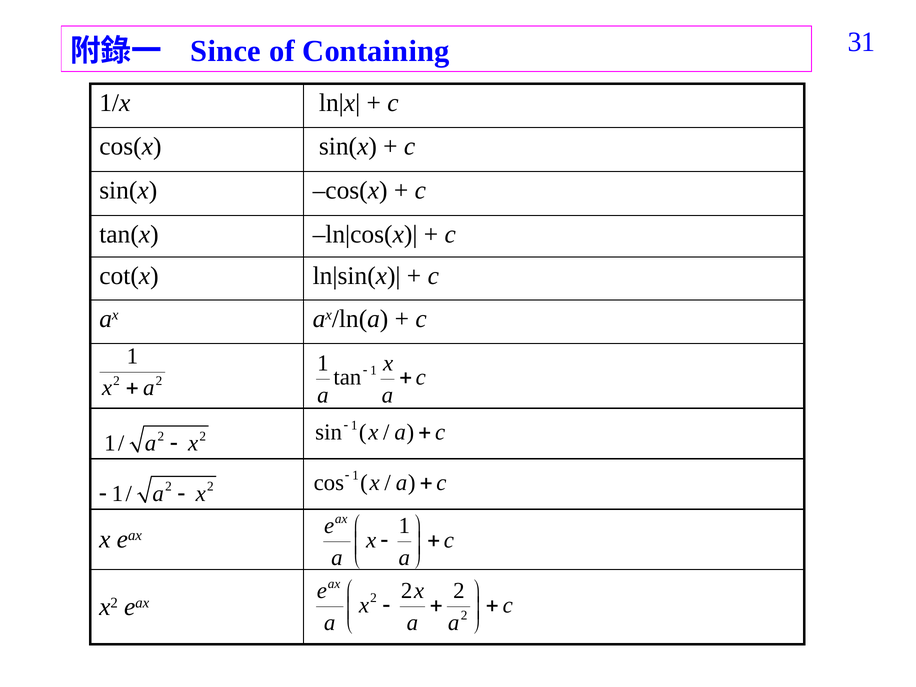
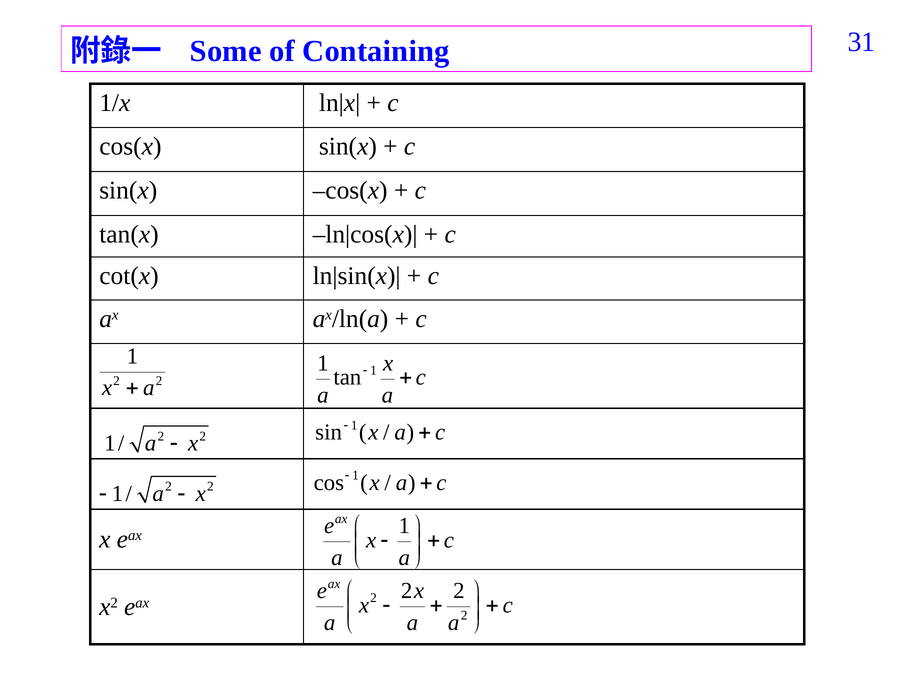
Since: Since -> Some (226, 51)
